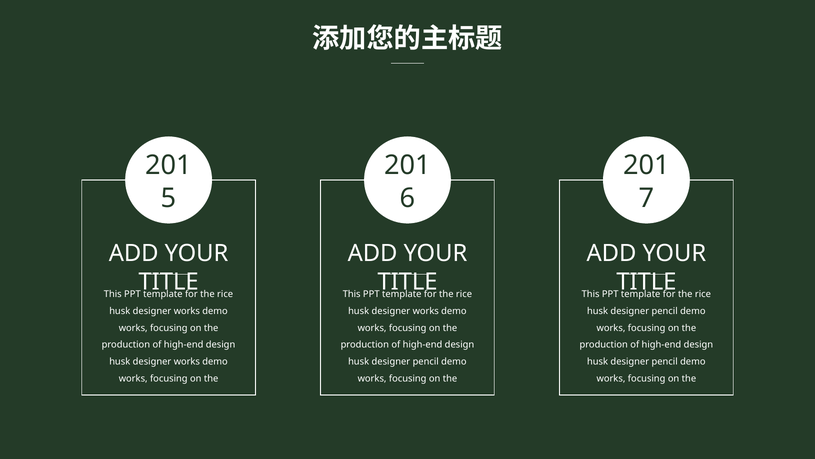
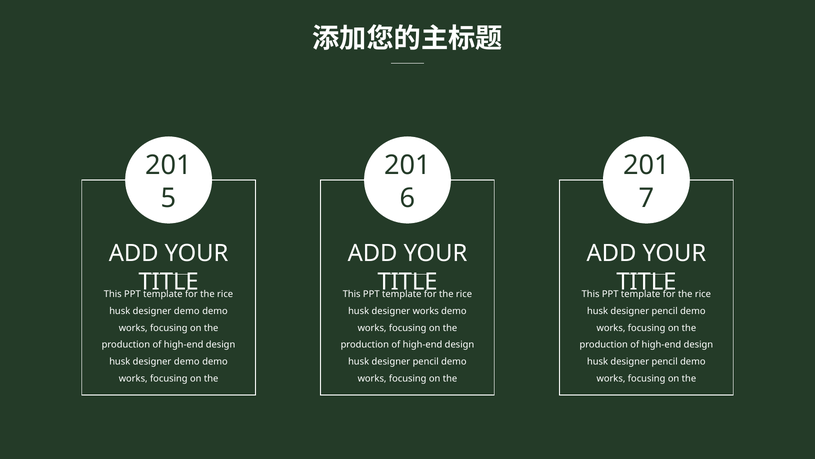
works: works -> demo (187, 311)
works: works -> demo (187, 361)
